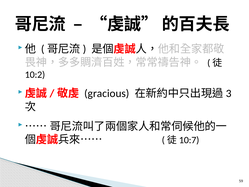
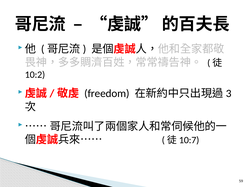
gracious: gracious -> freedom (107, 93)
